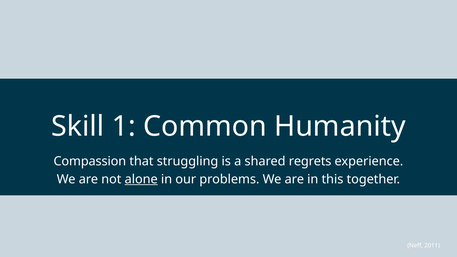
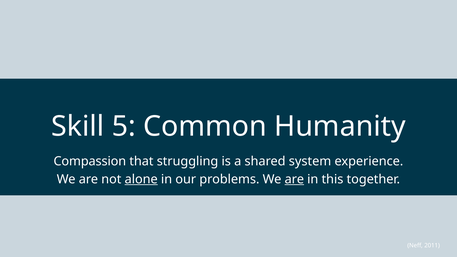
1: 1 -> 5 (124, 127)
regrets: regrets -> system (310, 162)
are underline: none -> present (294, 179)
